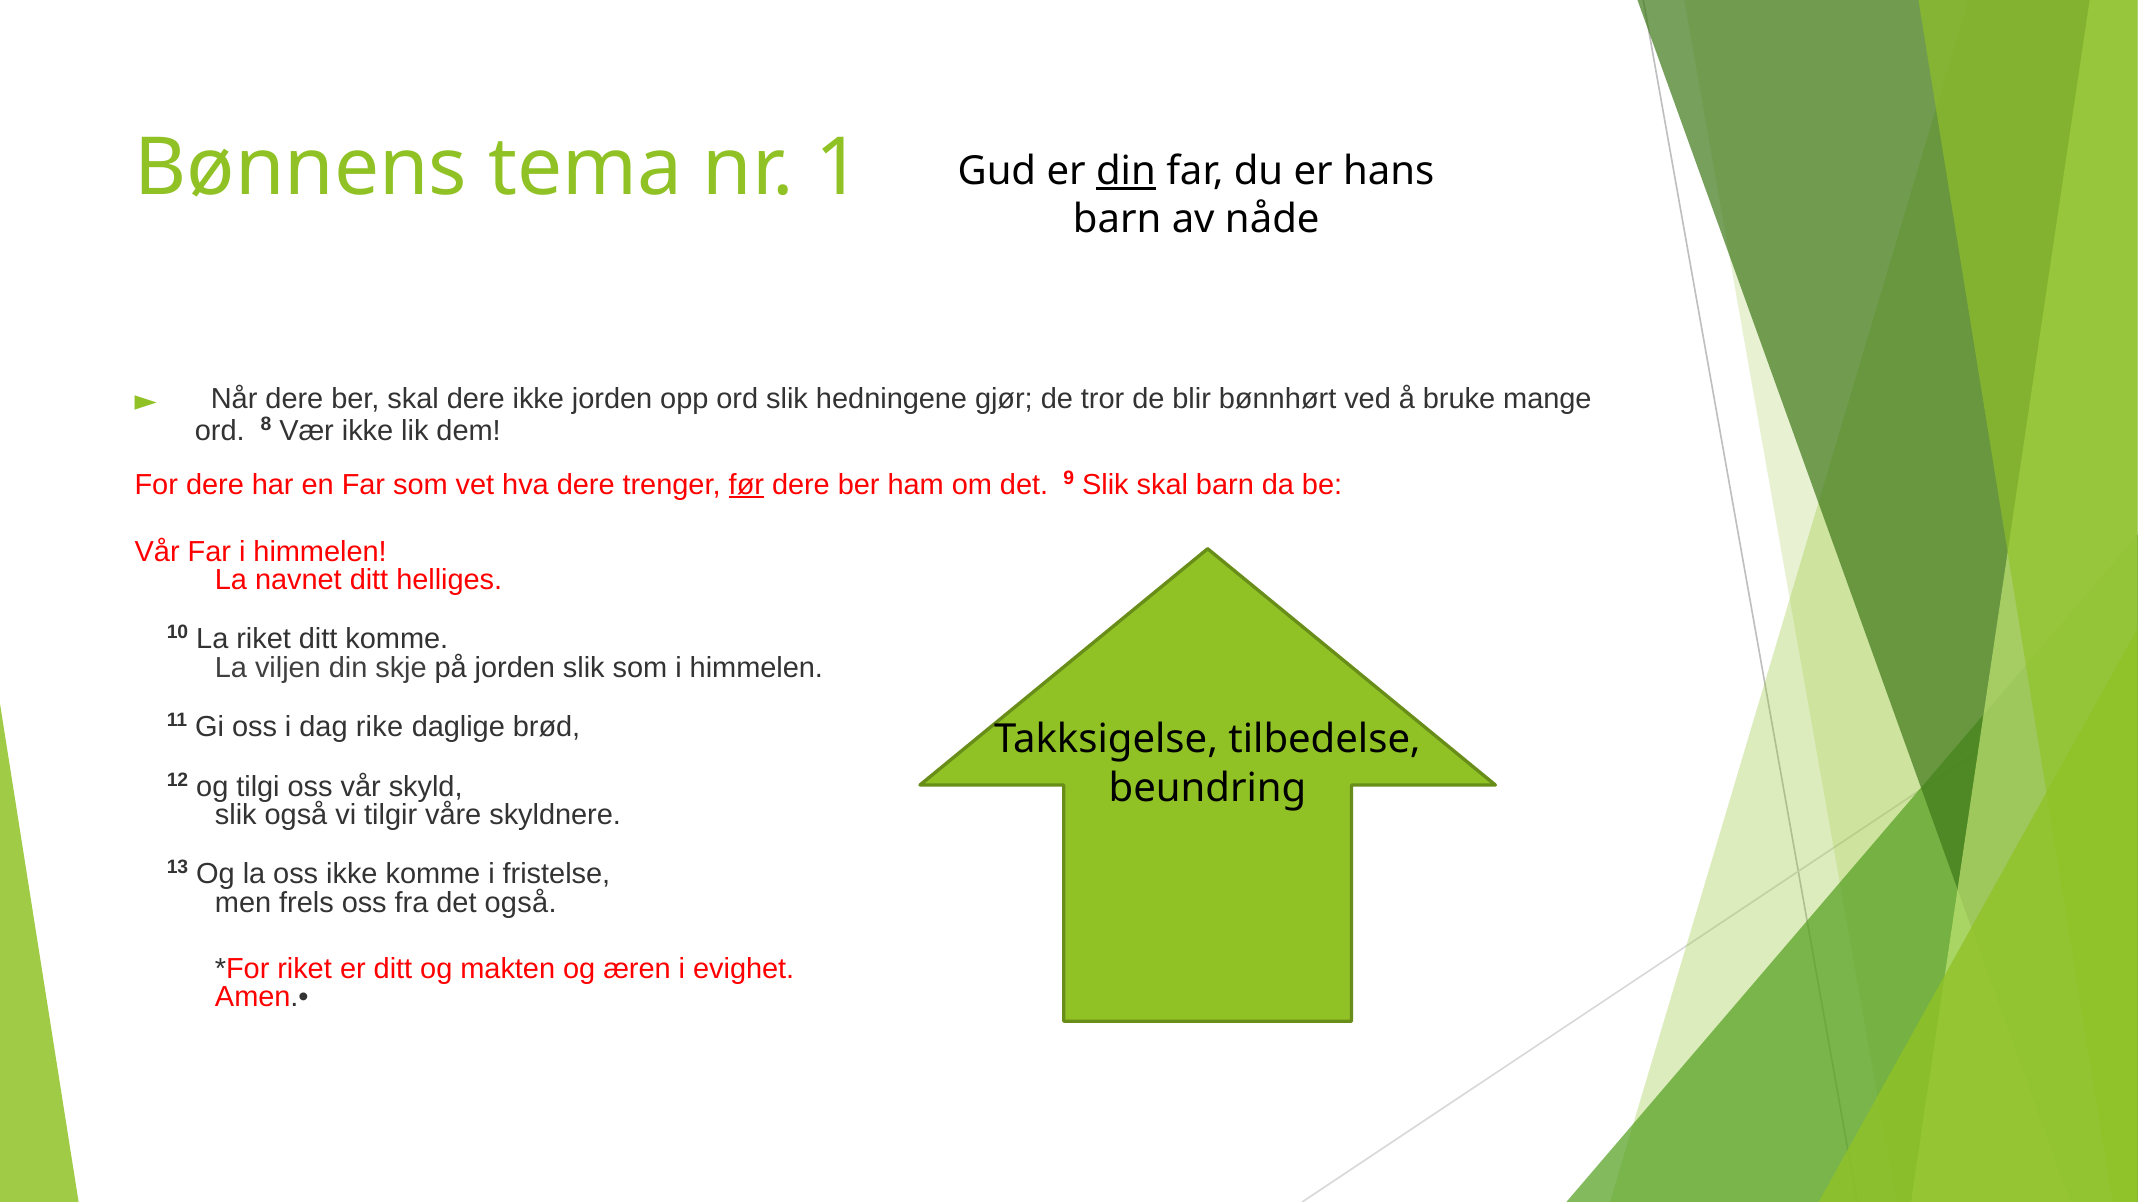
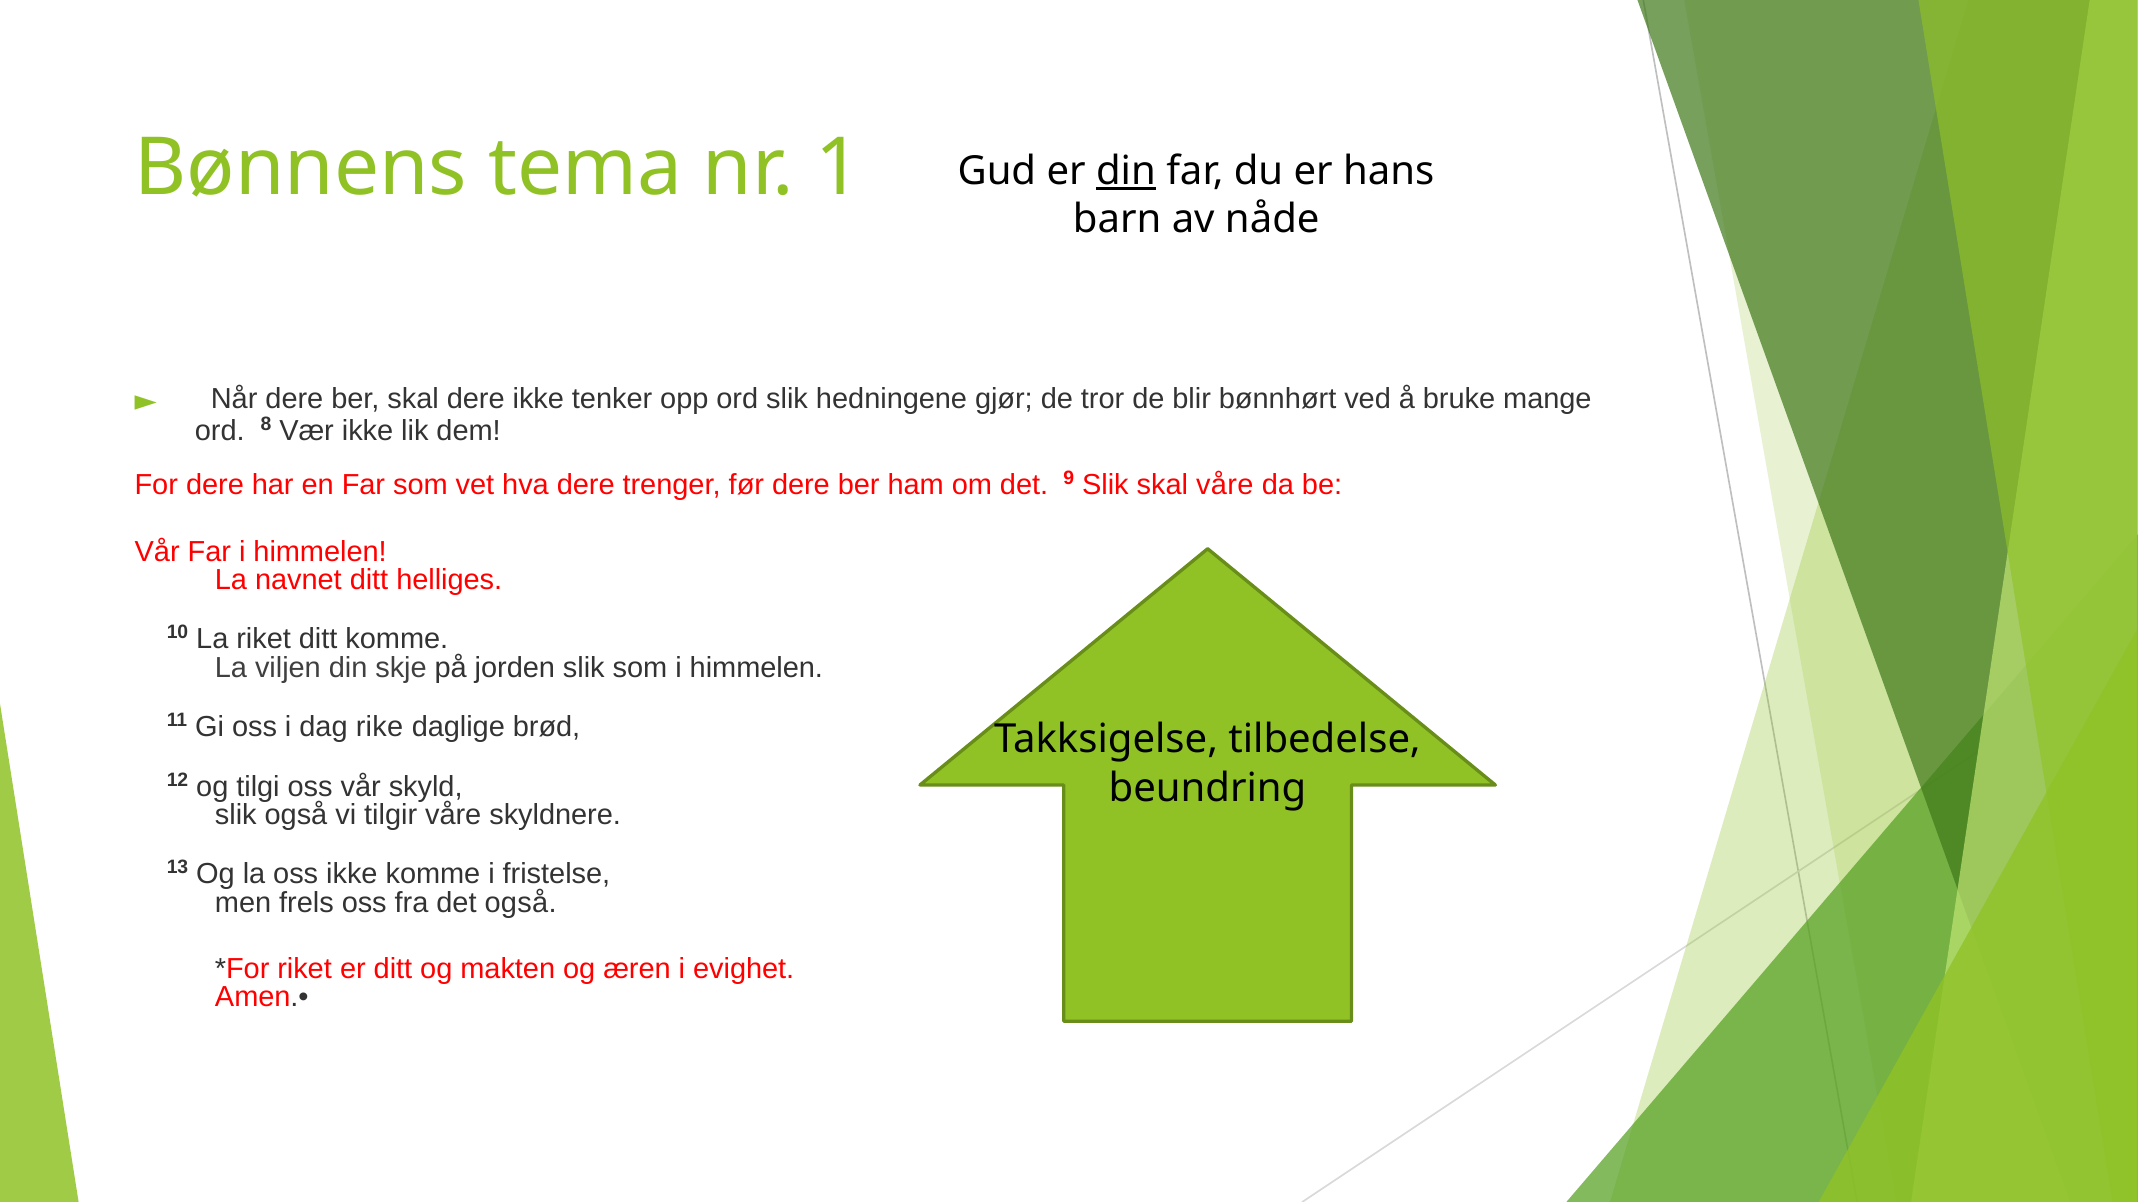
ikke jorden: jorden -> tenker (612, 400)
før underline: present -> none (746, 485)
skal barn: barn -> våre (1225, 485)
